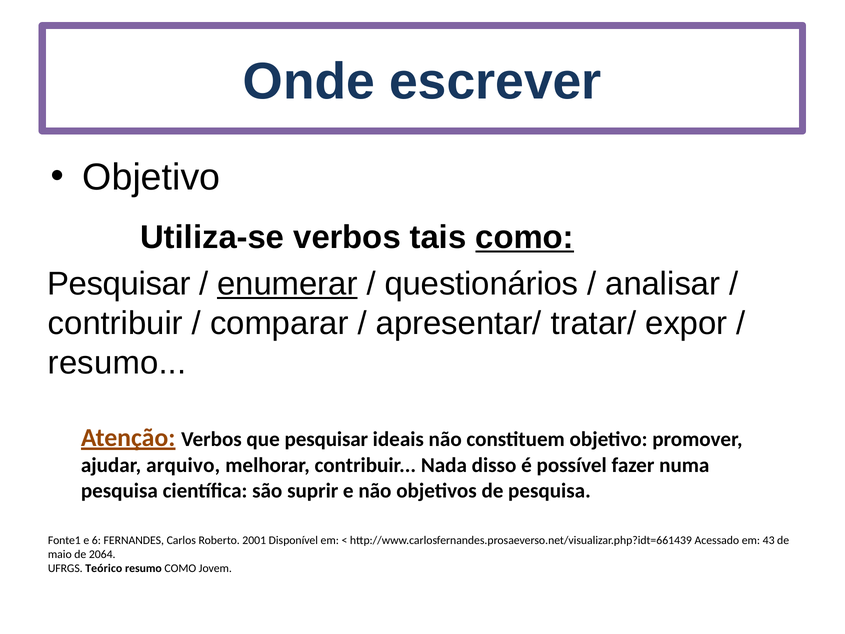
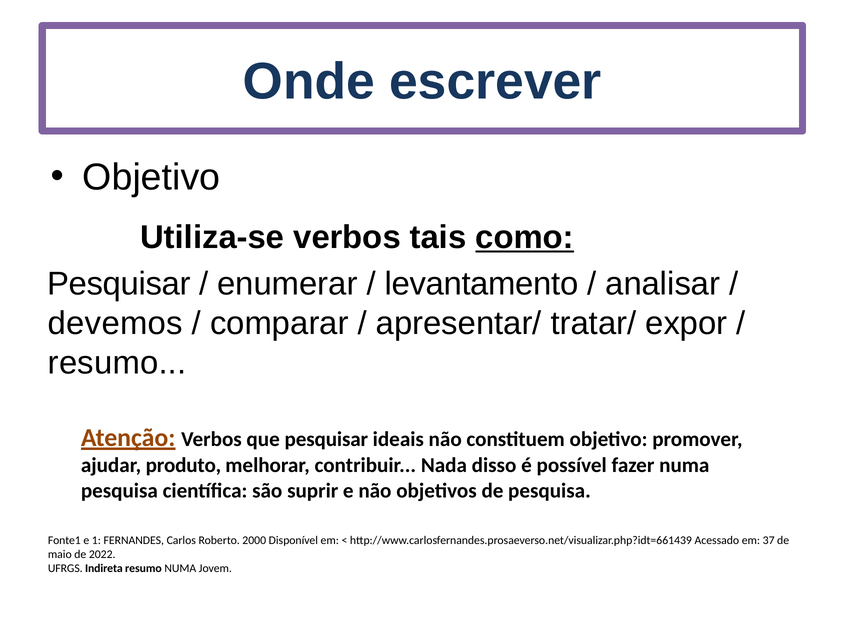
enumerar underline: present -> none (287, 284)
questionários: questionários -> levantamento (482, 284)
contribuir: contribuir -> devemos (115, 323)
arquivo: arquivo -> produto (183, 465)
6: 6 -> 1 (96, 540)
2001: 2001 -> 2000 (254, 540)
43: 43 -> 37 (769, 540)
2064: 2064 -> 2022 (102, 554)
Teórico: Teórico -> Indireta (104, 568)
resumo COMO: COMO -> NUMA (180, 568)
